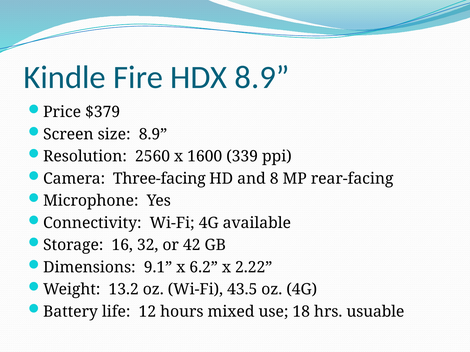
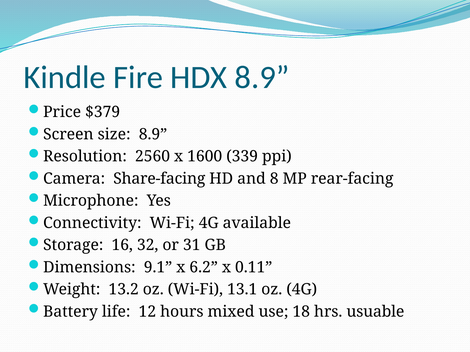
Three-facing: Three-facing -> Share-facing (159, 179)
42: 42 -> 31 (192, 245)
2.22: 2.22 -> 0.11 (254, 268)
43.5: 43.5 -> 13.1 (242, 290)
